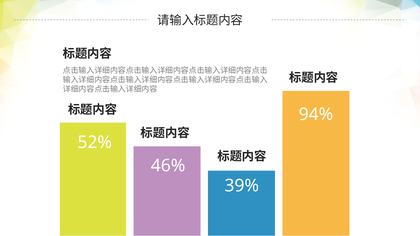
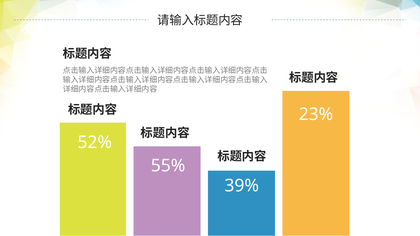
94%: 94% -> 23% (316, 114)
46%: 46% -> 55% (168, 166)
